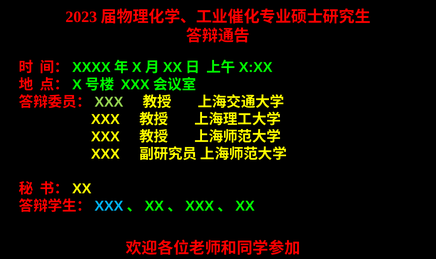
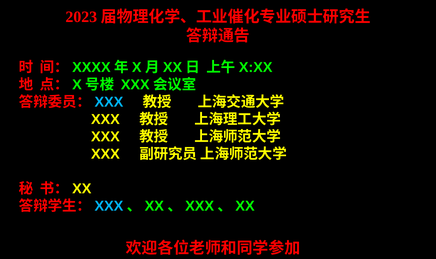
XXX colour: light green -> light blue (109, 102)
